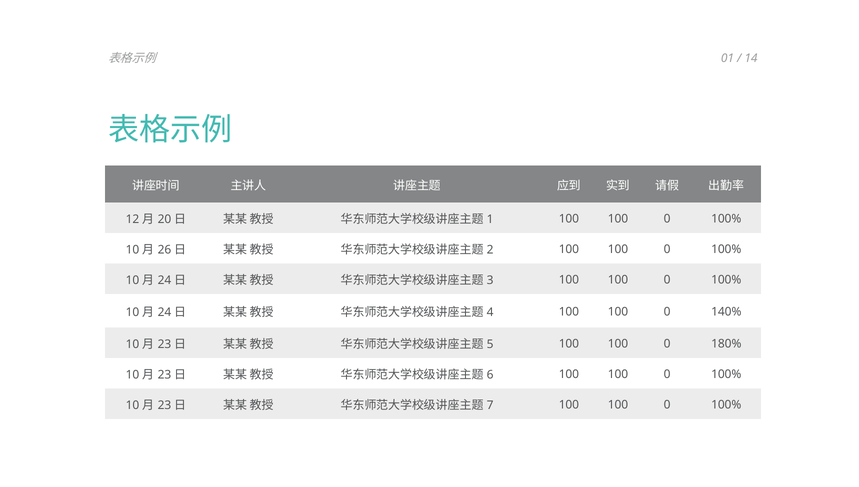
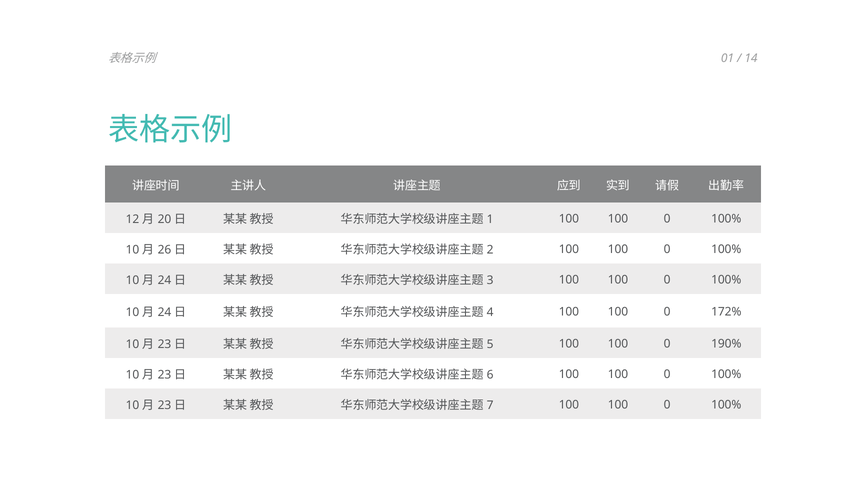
140%: 140% -> 172% (726, 312)
180%: 180% -> 190% (726, 344)
